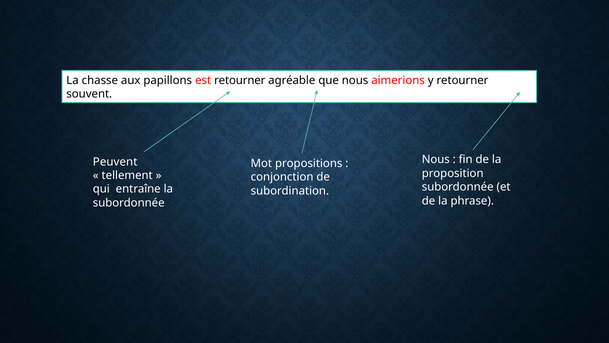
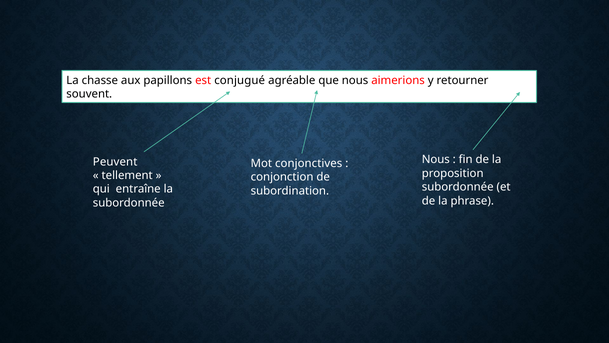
est retourner: retourner -> conjugué (240, 80)
propositions: propositions -> conjonctives (309, 163)
